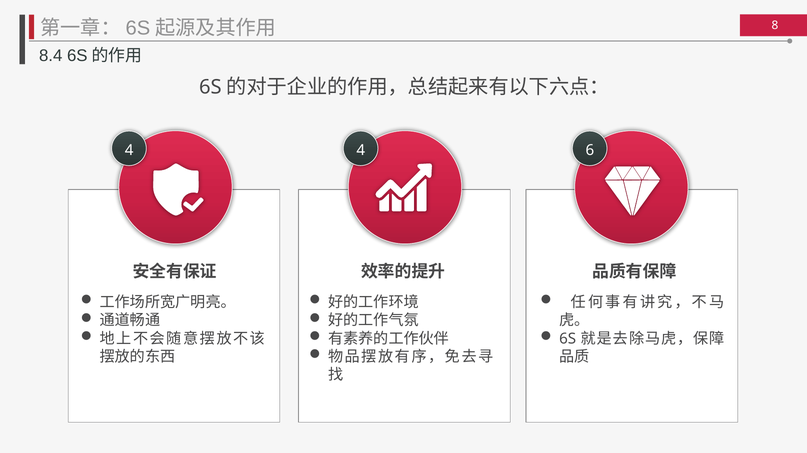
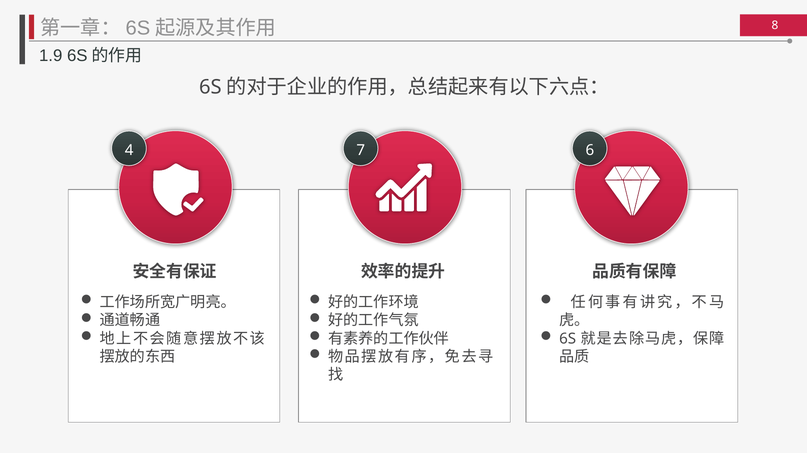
8.4: 8.4 -> 1.9 (51, 56)
4 4: 4 -> 7 (361, 150)
